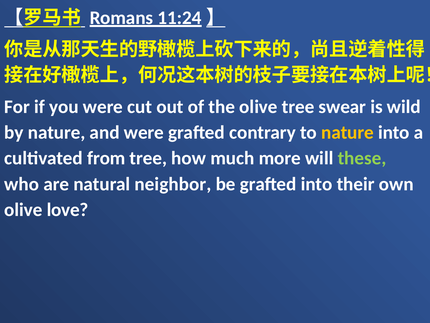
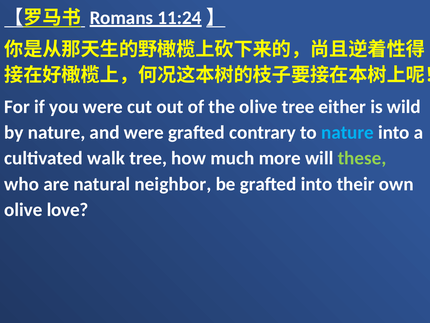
swear: swear -> either (342, 107)
nature colour: yellow -> light blue (347, 132)
from: from -> walk (106, 158)
